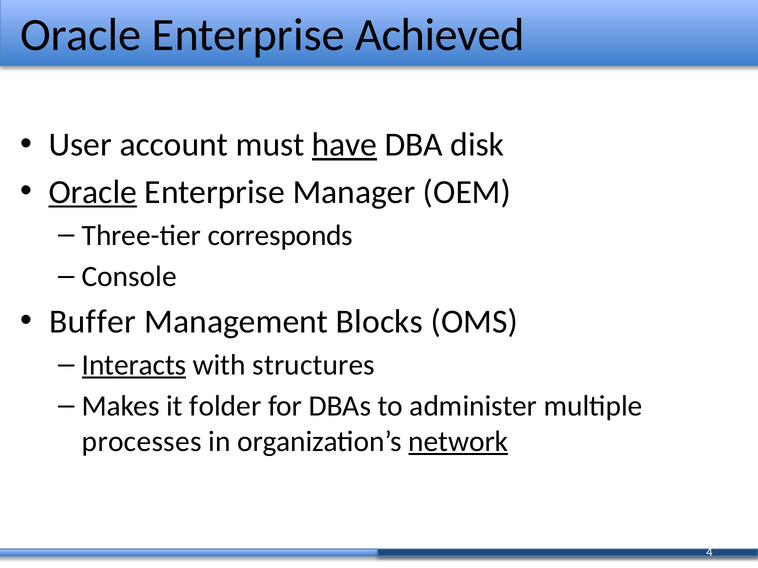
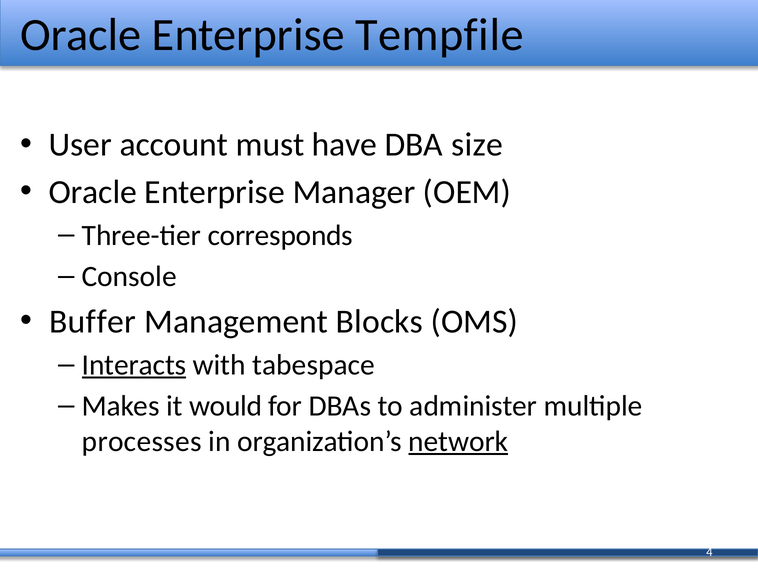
Achieved: Achieved -> Tempfile (439, 35)
have underline: present -> none (345, 145)
disk: disk -> size (477, 145)
Oracle underline: present -> none (93, 192)
structures: structures -> tabespace (314, 365)
folder: folder -> would (226, 406)
